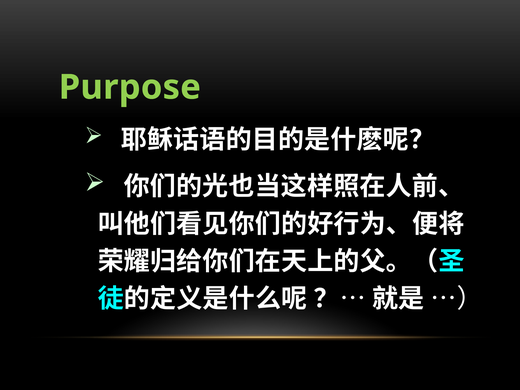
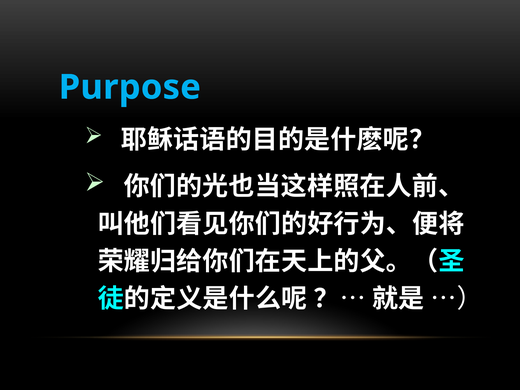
Purpose colour: light green -> light blue (130, 87)
